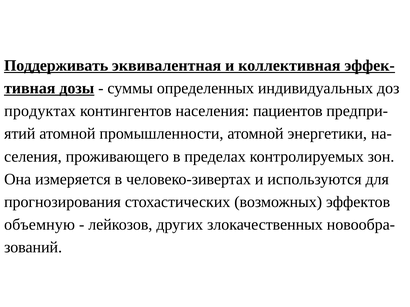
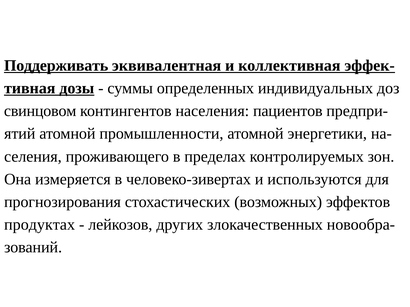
продуктах: продуктах -> свинцовом (40, 111)
объемную: объемную -> продуктах (40, 225)
